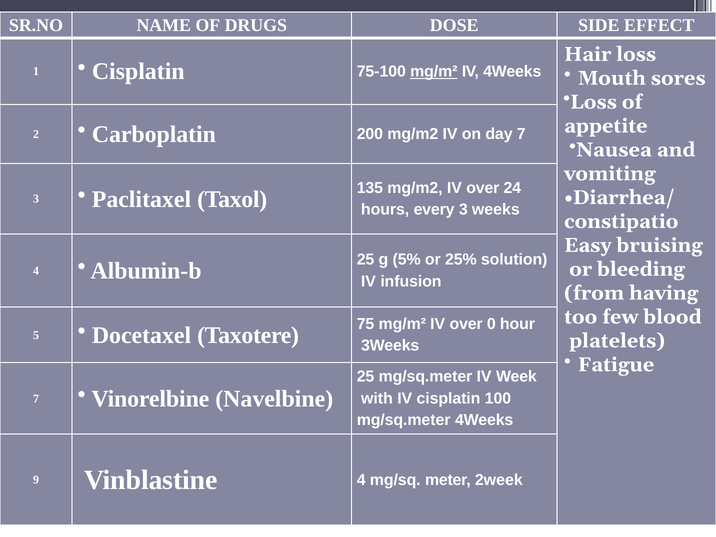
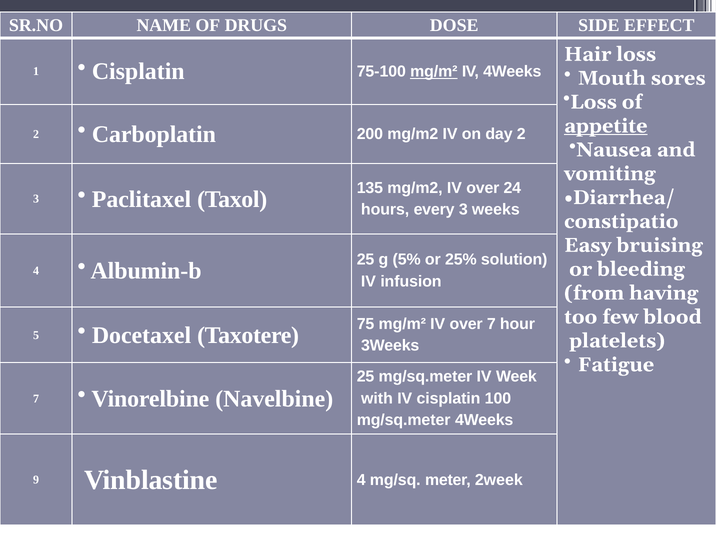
appetite underline: none -> present (606, 126)
day 7: 7 -> 2 (521, 134)
over 0: 0 -> 7 (491, 324)
